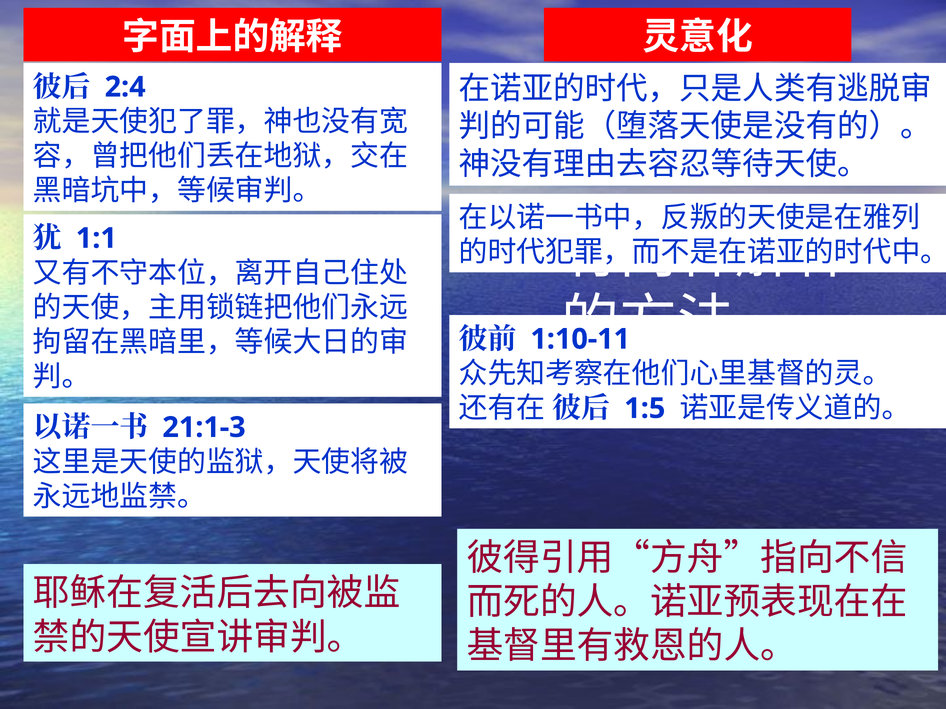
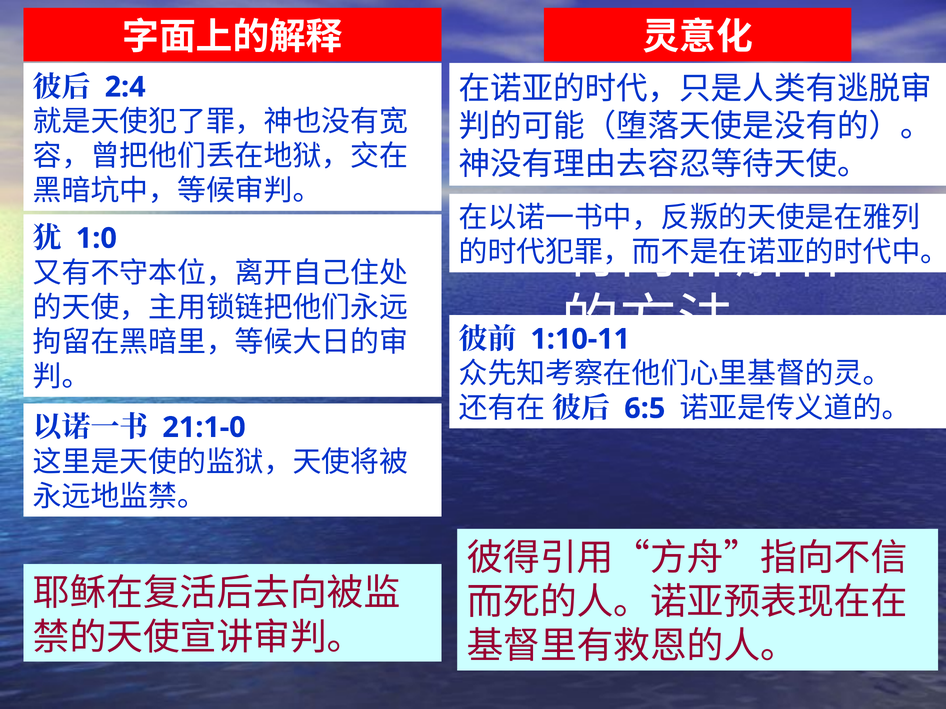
1:1: 1:1 -> 1:0 (96, 239)
1:5: 1:5 -> 6:5 (645, 409)
21:1-3: 21:1-3 -> 21:1-0 (204, 428)
